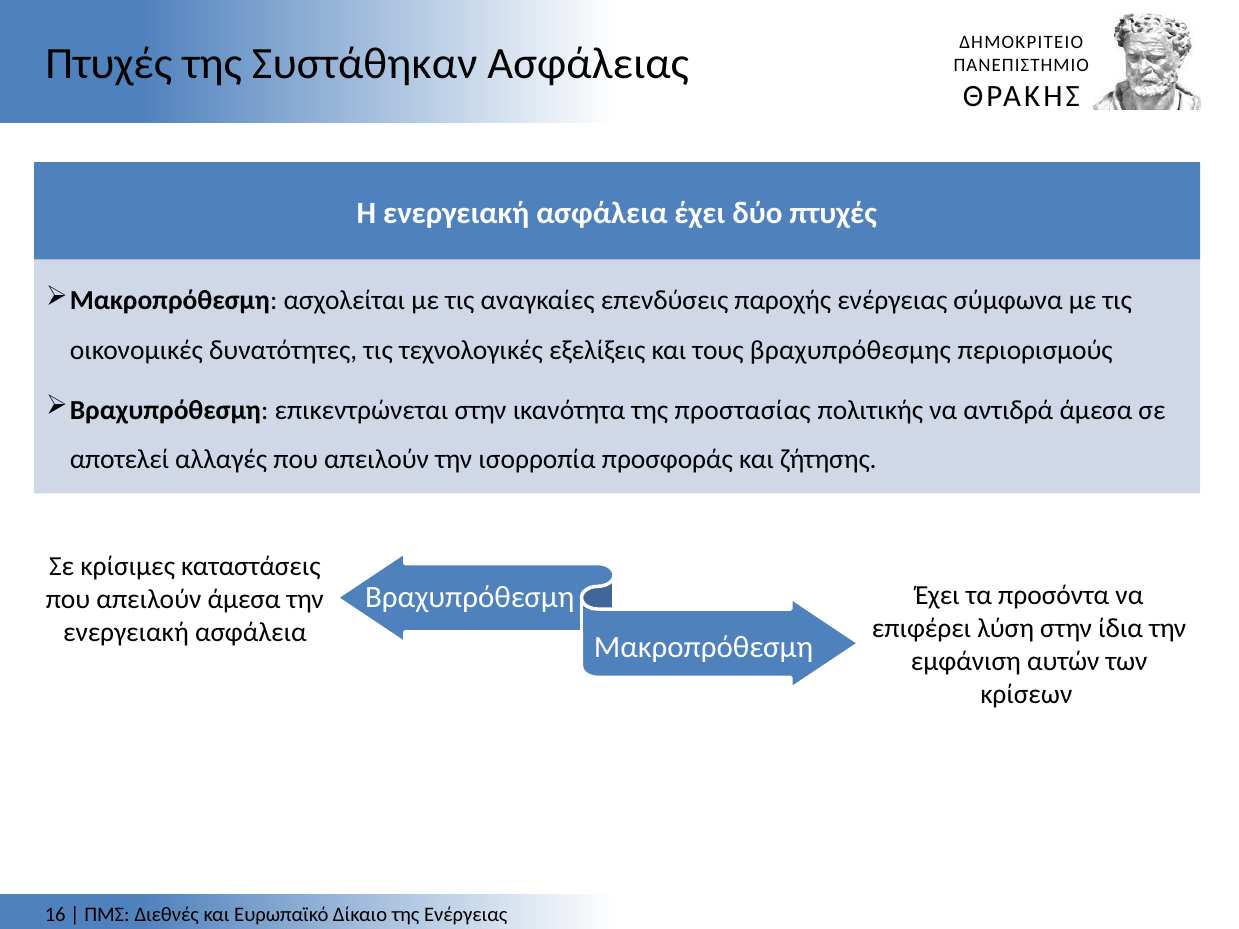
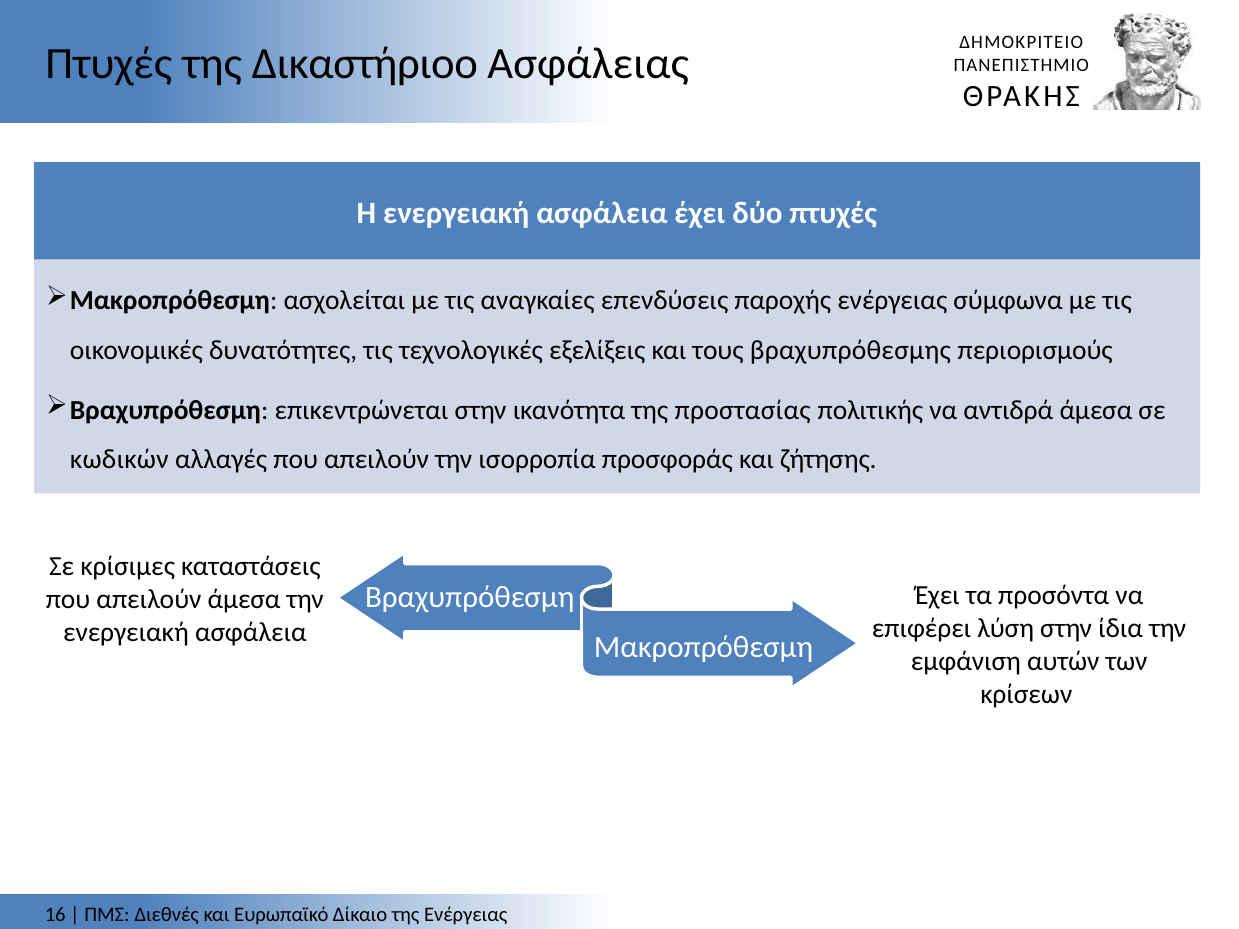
Συστάθηκαν: Συστάθηκαν -> Δικαστήριοο (365, 64)
αποτελεί: αποτελεί -> κωδικών (119, 460)
